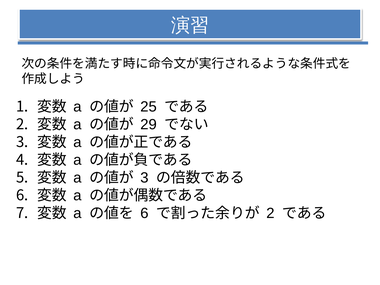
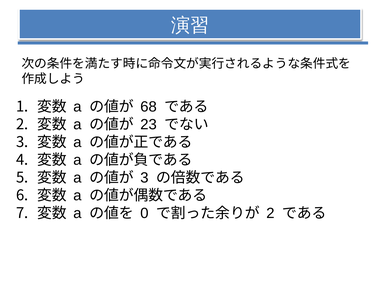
25: 25 -> 68 (149, 107)
29: 29 -> 23 (149, 125)
6: 6 -> 0 (144, 213)
